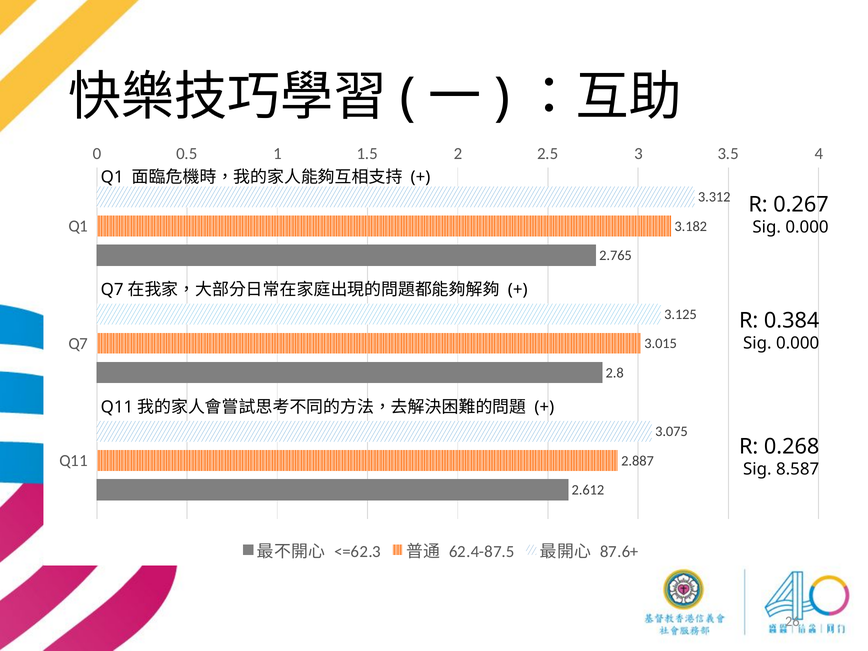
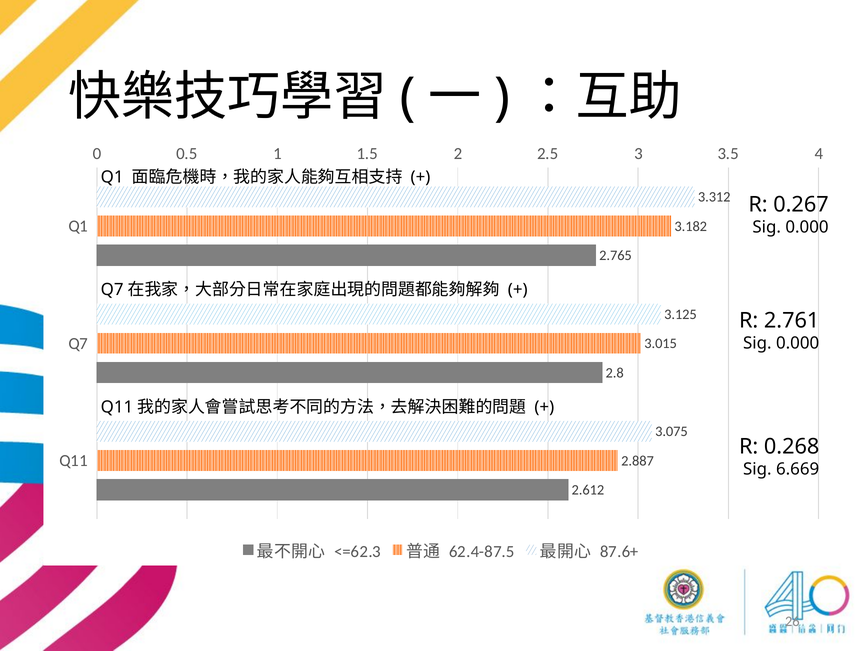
0.384: 0.384 -> 2.761 (792, 320)
8.587: 8.587 -> 6.669 (798, 469)
